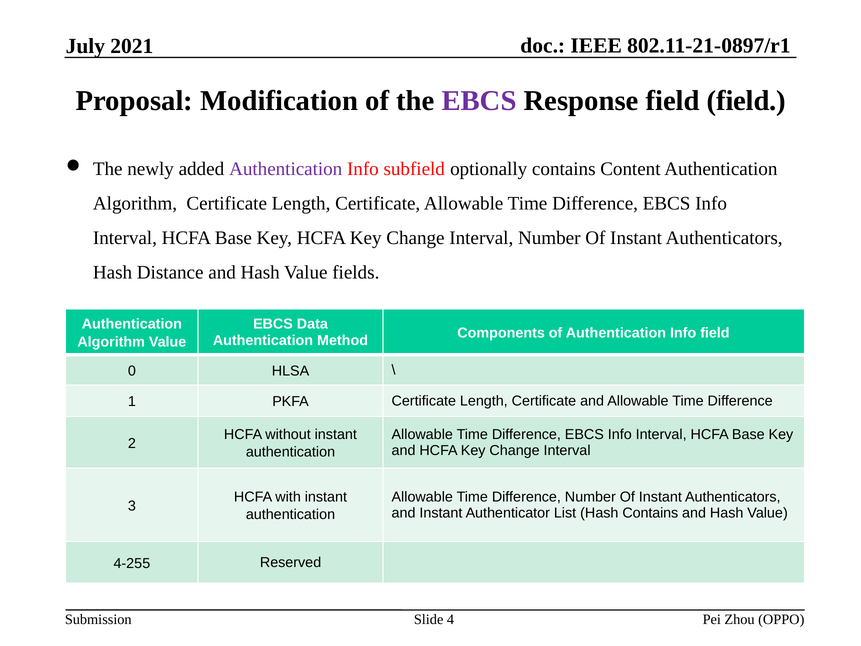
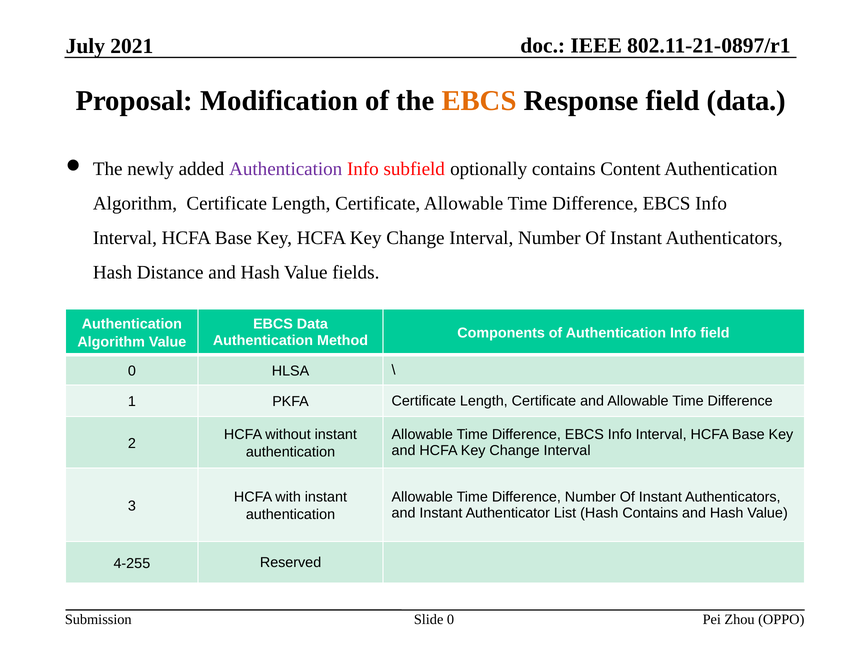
EBCS colour: purple -> orange (479, 101)
field field: field -> data (746, 101)
Slide 4: 4 -> 0 (451, 619)
